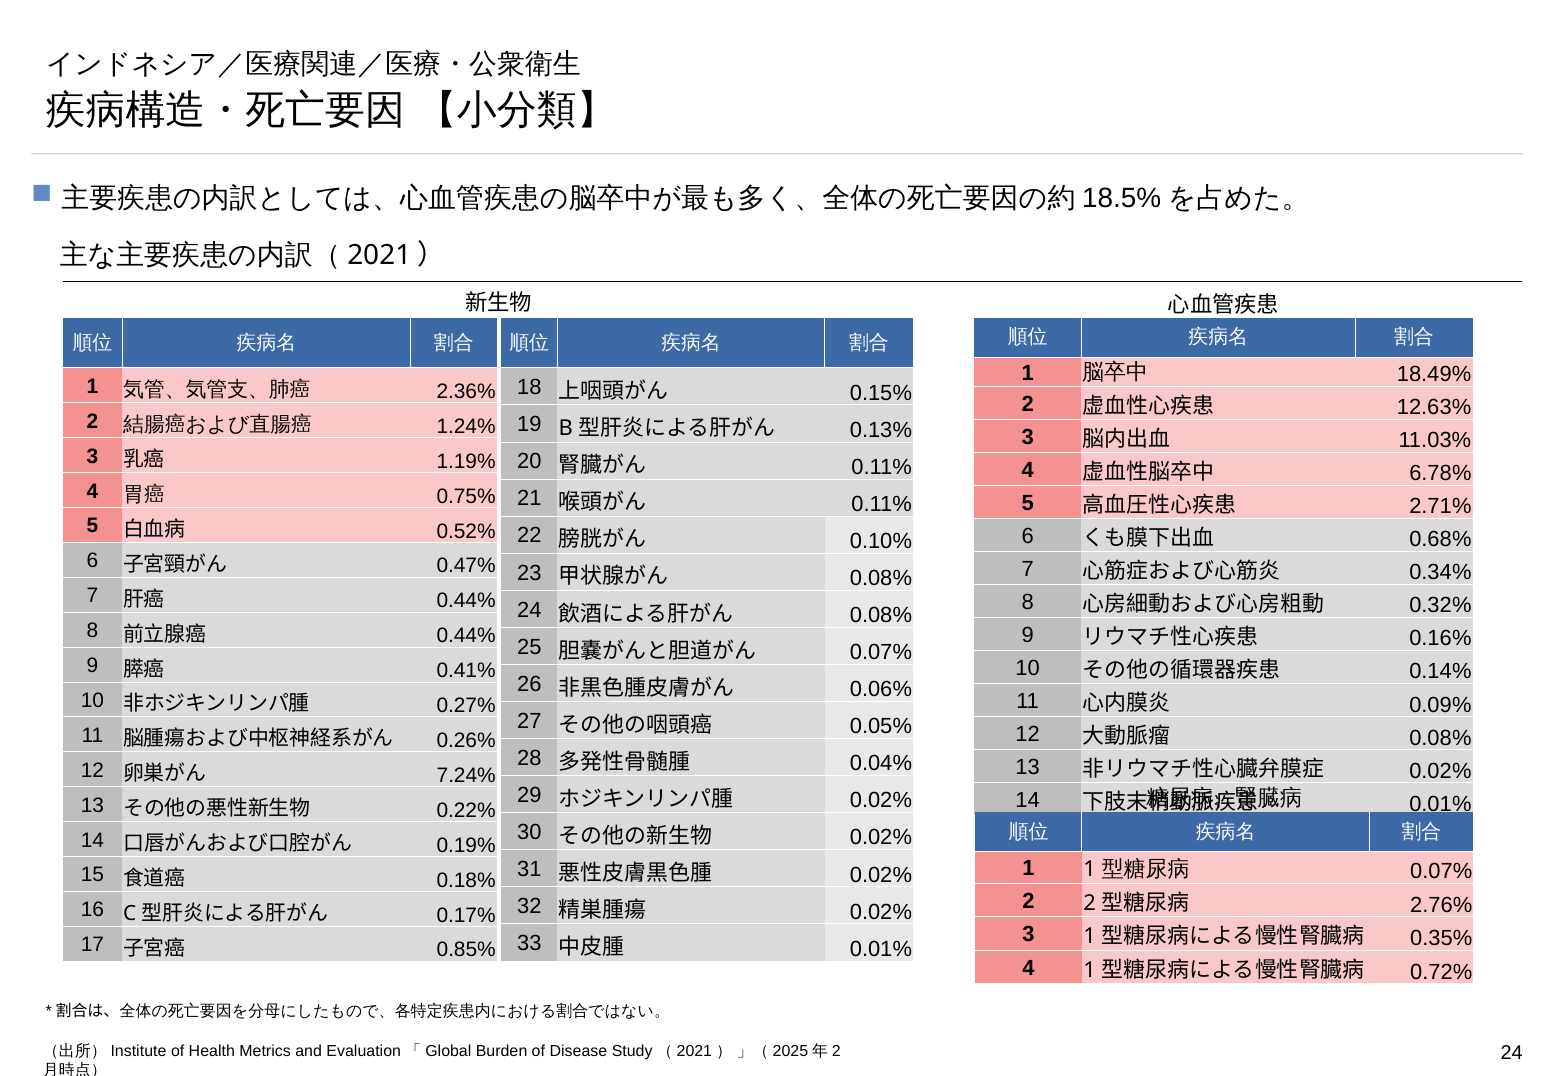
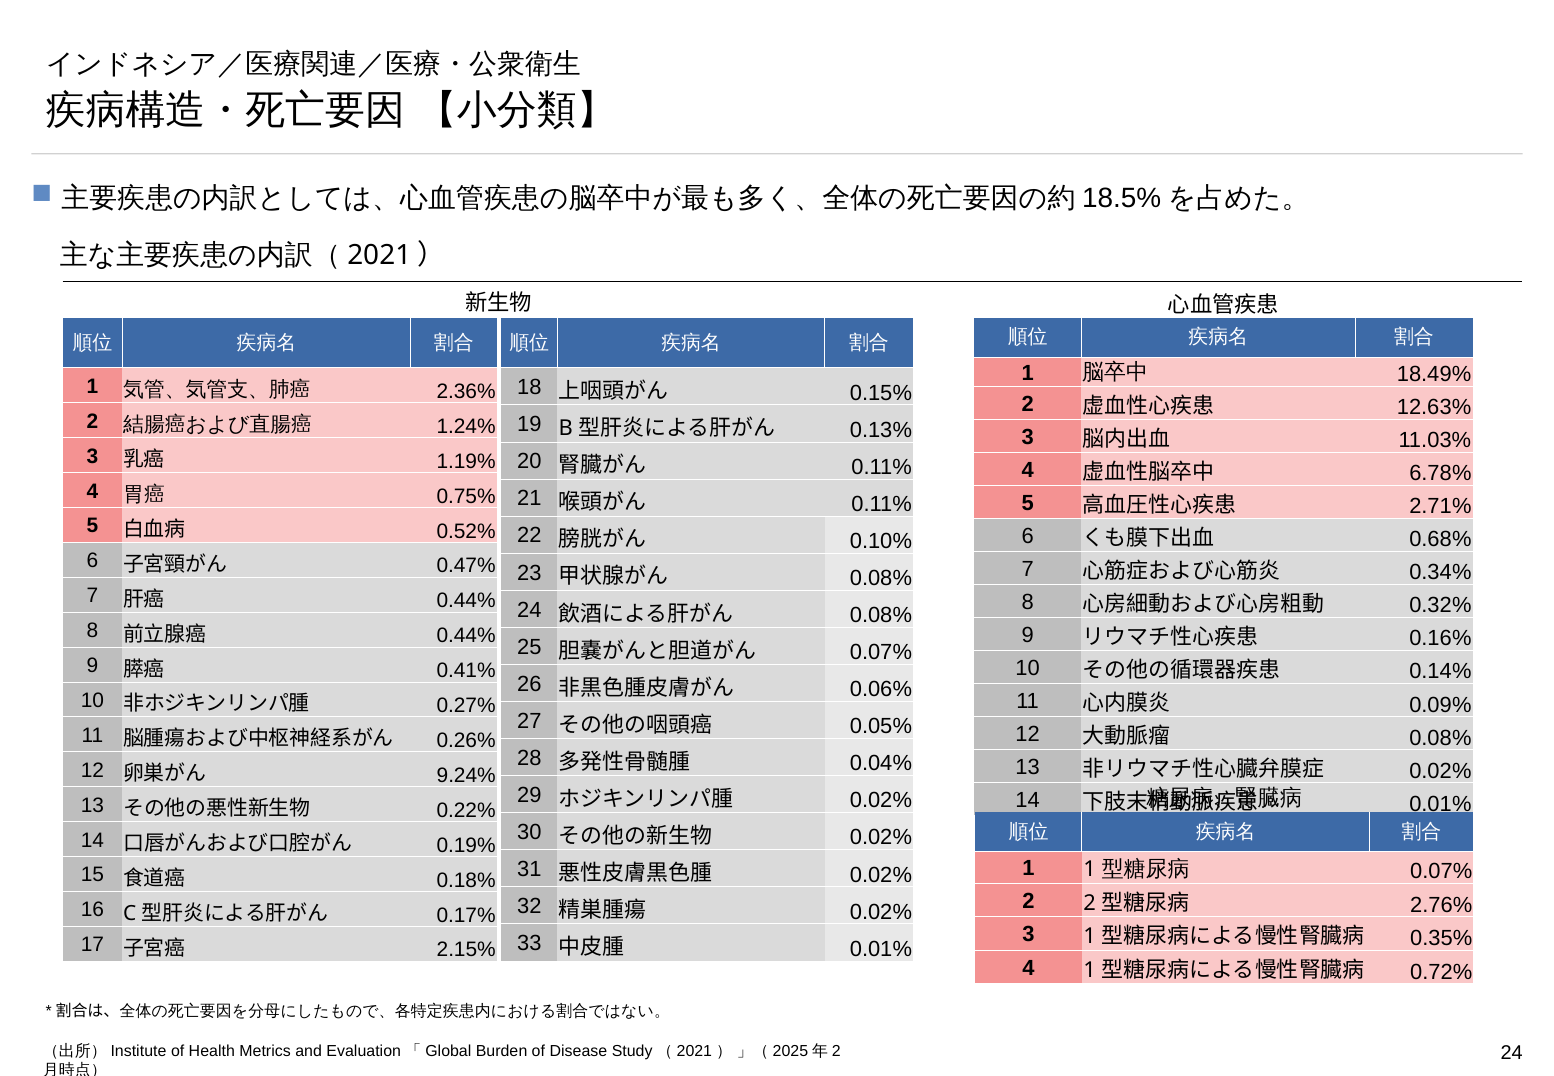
7.24%: 7.24% -> 9.24% (466, 775)
0.85%: 0.85% -> 2.15% (466, 950)
